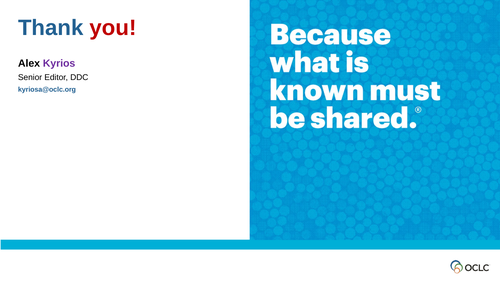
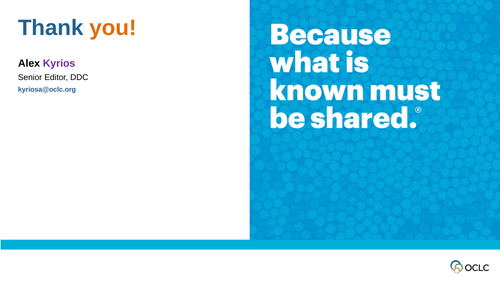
you colour: red -> orange (113, 28)
